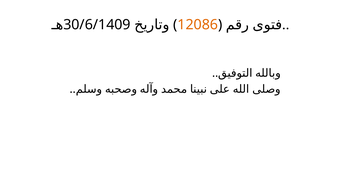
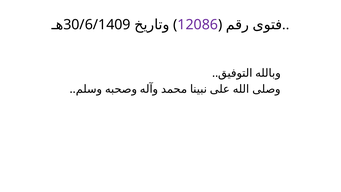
12086 colour: orange -> purple (198, 25)
